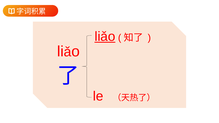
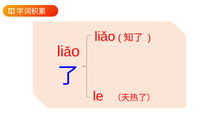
liǎo underline: present -> none (105, 37)
